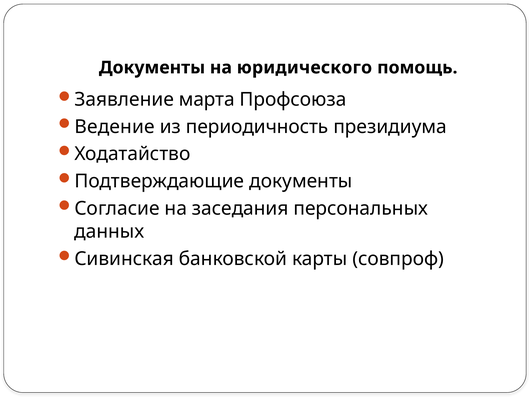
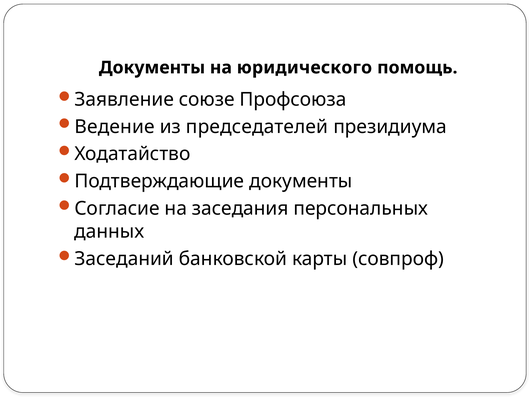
марта: марта -> союзе (207, 99)
периодичность: периодичность -> председателей (257, 127)
Сивинская: Сивинская -> Заседаний (124, 258)
